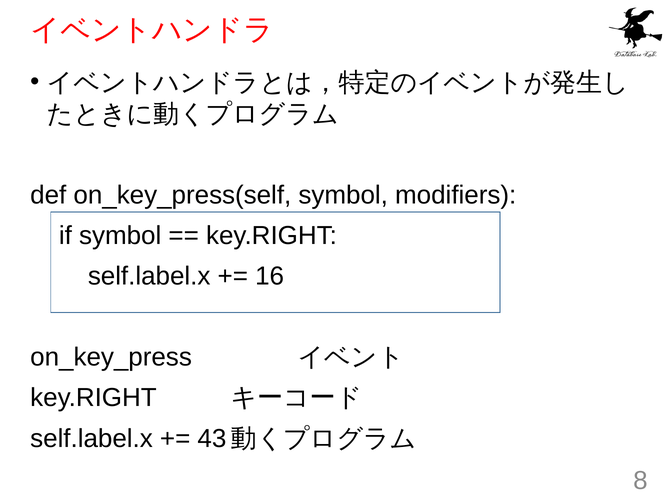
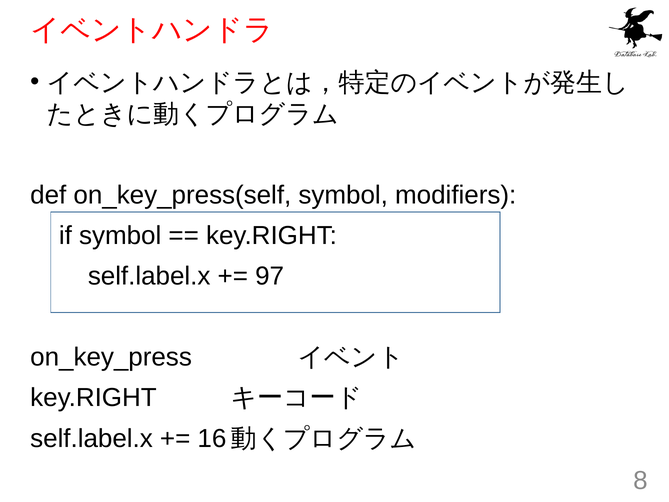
16: 16 -> 97 (270, 276)
43: 43 -> 16 (212, 438)
